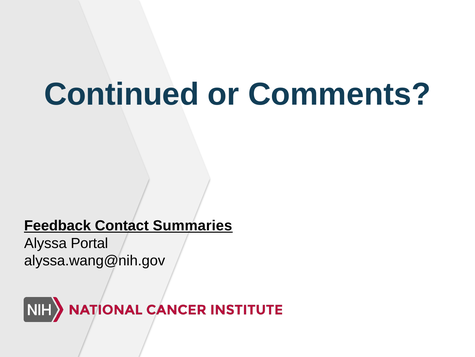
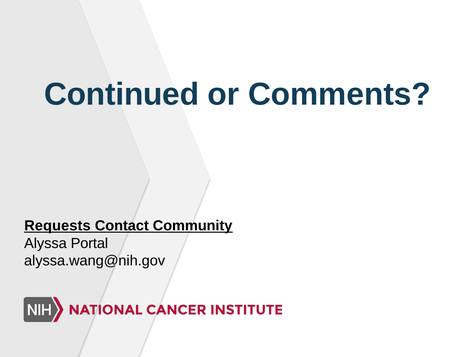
Feedback: Feedback -> Requests (57, 225)
Summaries: Summaries -> Community (193, 225)
